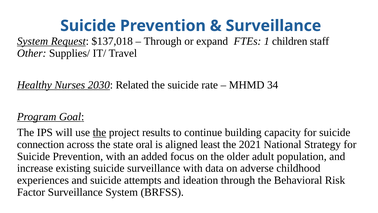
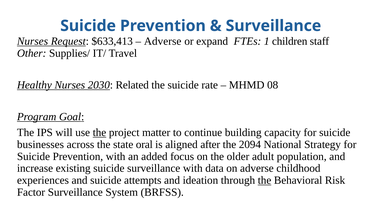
System: System -> Nurses (33, 41)
$137,018: $137,018 -> $633,413 (112, 41)
Through: Through -> Adverse (163, 41)
34: 34 -> 08 (273, 85)
results: results -> matter (156, 132)
connection: connection -> businesses (40, 144)
least: least -> after (210, 144)
2021: 2021 -> 2094 (250, 144)
the underline: none -> present (265, 180)
